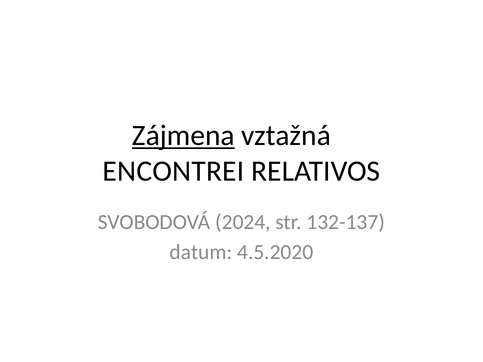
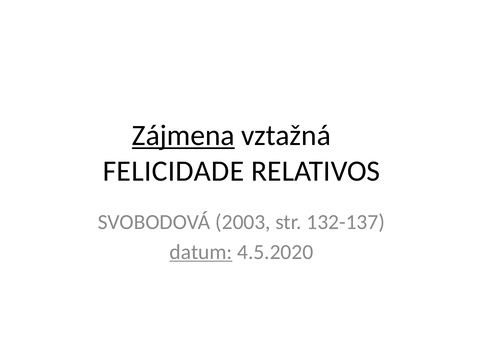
ENCONTREI: ENCONTREI -> FELICIDADE (173, 171)
2024: 2024 -> 2003 (243, 222)
datum underline: none -> present (201, 252)
